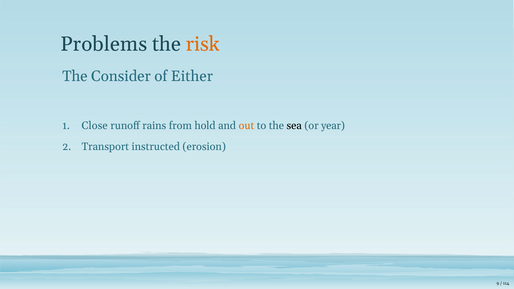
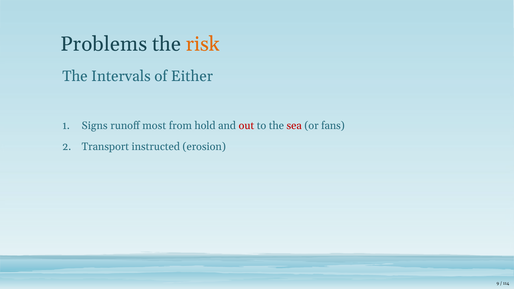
Consider: Consider -> Intervals (121, 76)
Close: Close -> Signs (95, 126)
rains: rains -> most (154, 126)
out colour: orange -> red (246, 126)
sea colour: black -> red (294, 126)
year: year -> fans (333, 126)
